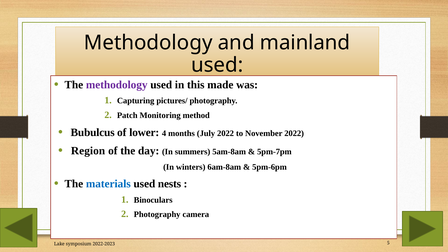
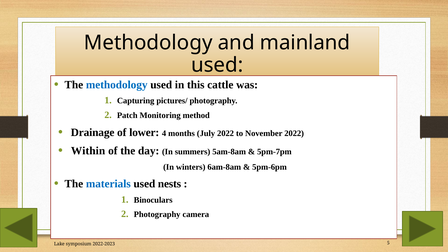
methodology colour: purple -> blue (117, 85)
made: made -> cattle (220, 85)
Bubulcus: Bubulcus -> Drainage (93, 132)
Region: Region -> Within (88, 151)
